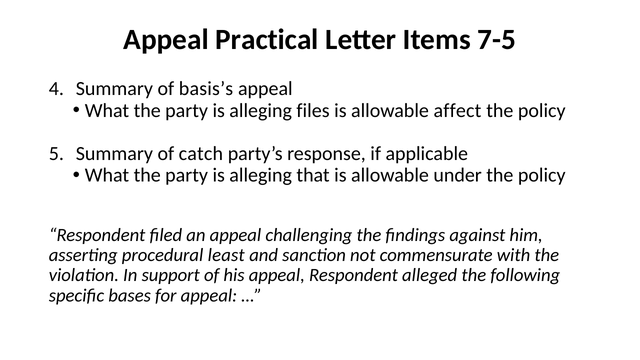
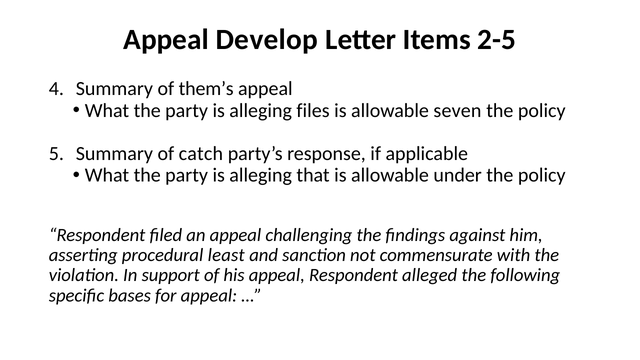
Practical: Practical -> Develop (267, 40)
7-5: 7-5 -> 2-5 (497, 40)
basis’s: basis’s -> them’s (206, 89)
affect: affect -> seven (457, 110)
